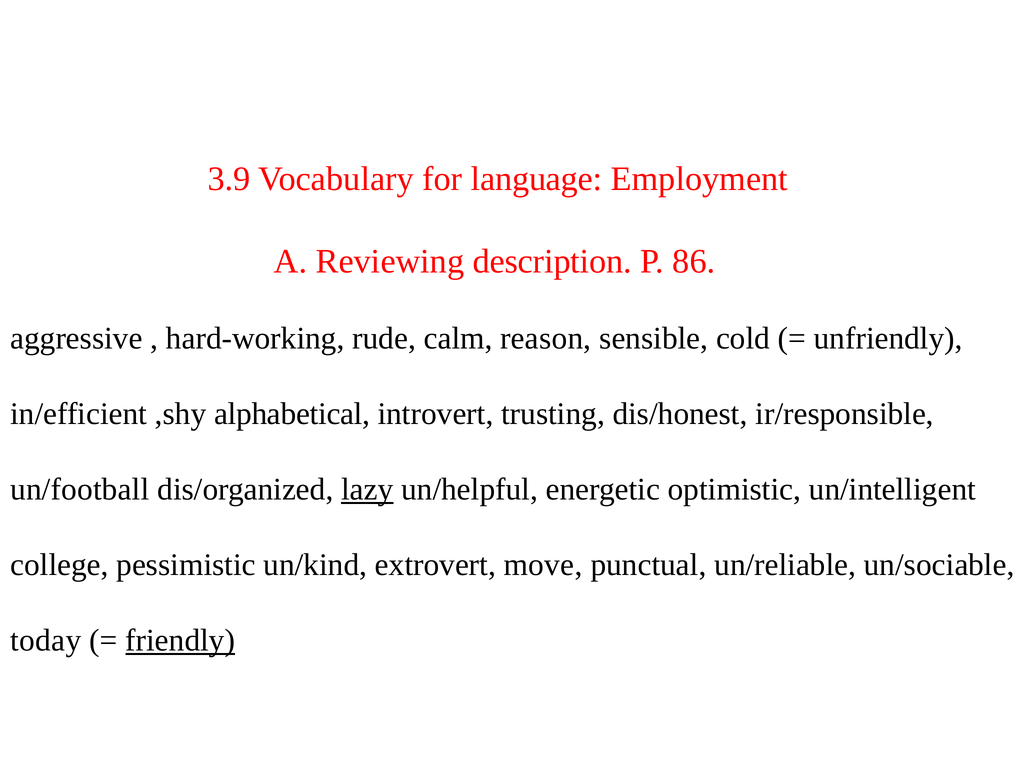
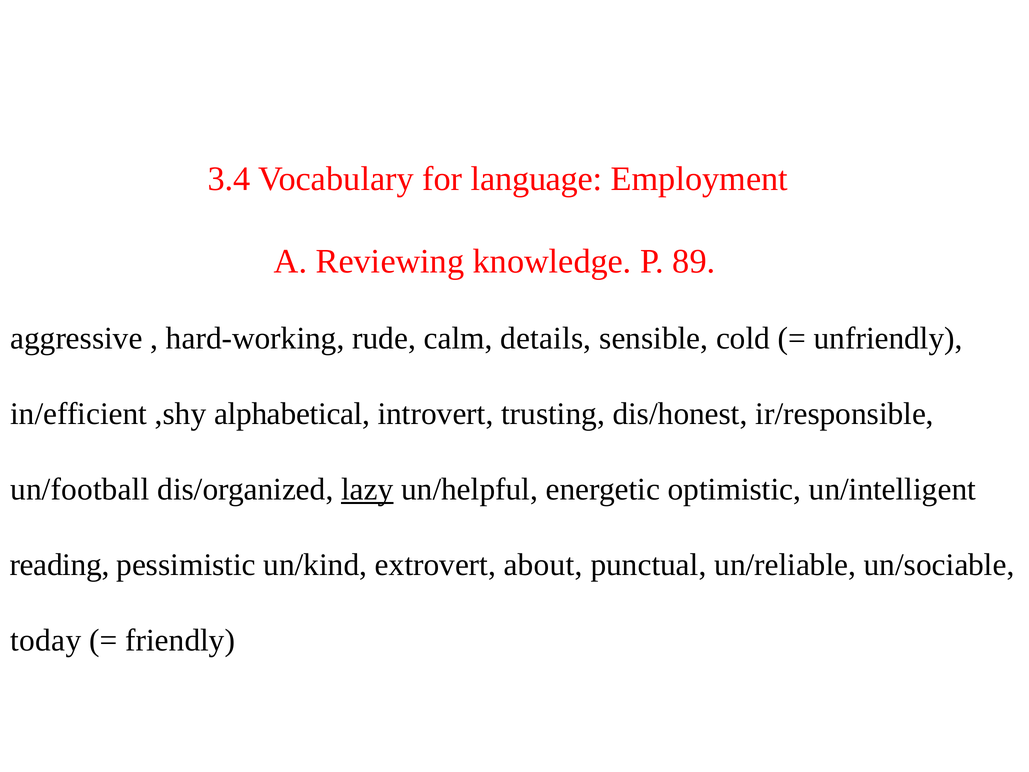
3.9: 3.9 -> 3.4 (229, 179)
description: description -> knowledge (552, 261)
86: 86 -> 89 (694, 261)
reason: reason -> details (546, 338)
college: college -> reading (60, 565)
move: move -> about (543, 565)
friendly underline: present -> none (180, 640)
